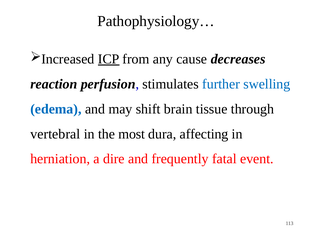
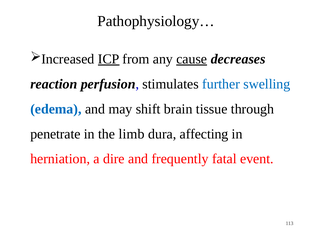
cause underline: none -> present (192, 59)
vertebral: vertebral -> penetrate (55, 134)
most: most -> limb (132, 134)
